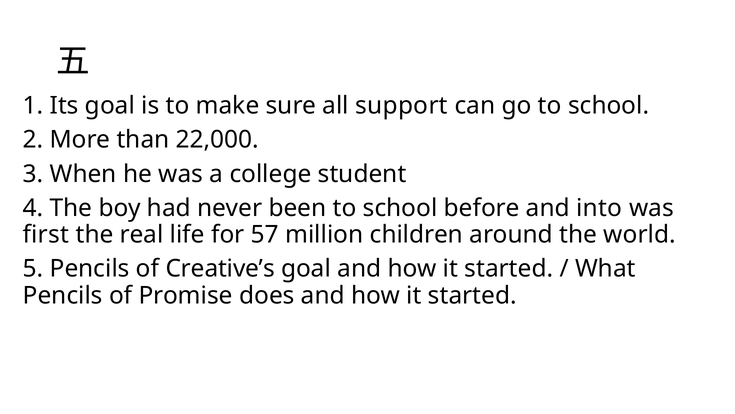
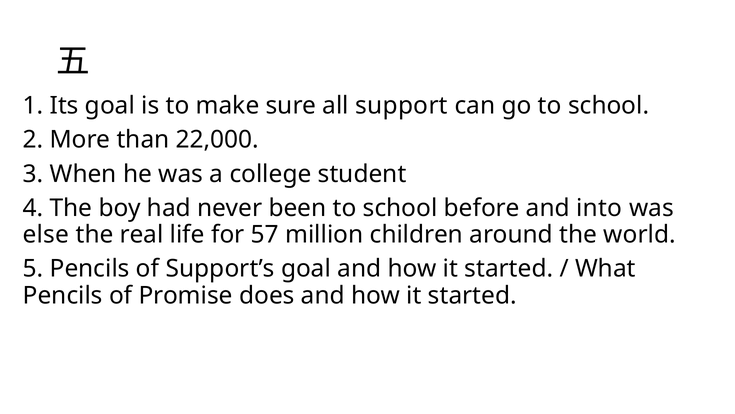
first: first -> else (46, 234)
Creative’s: Creative’s -> Support’s (220, 269)
